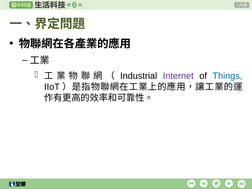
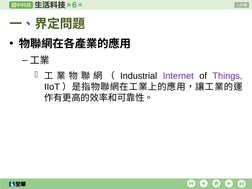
Things colour: blue -> purple (227, 76)
